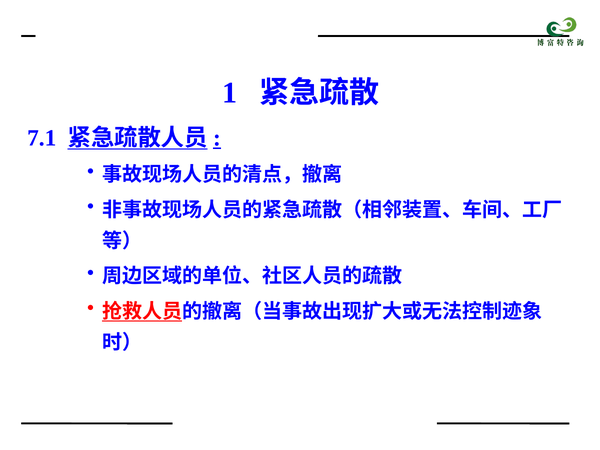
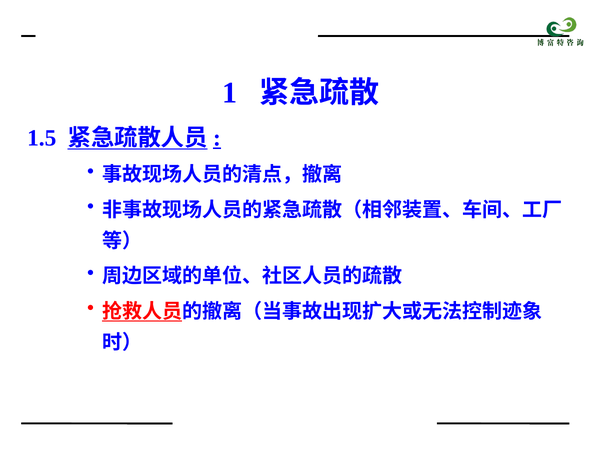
7.1: 7.1 -> 1.5 (42, 138)
